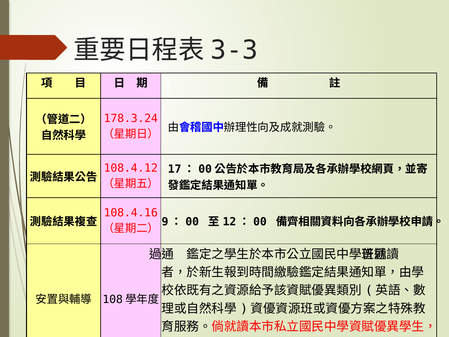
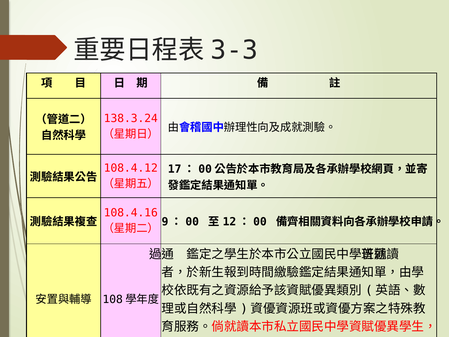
178.3.24: 178.3.24 -> 138.3.24 (131, 118)
